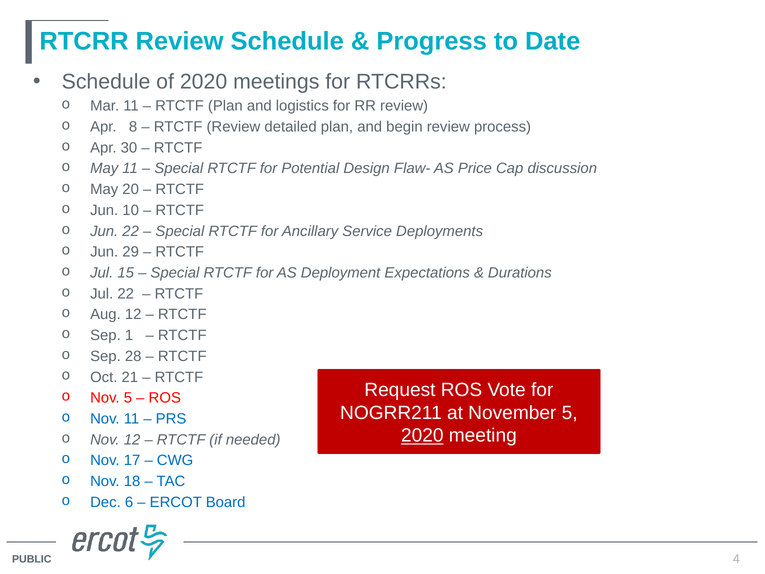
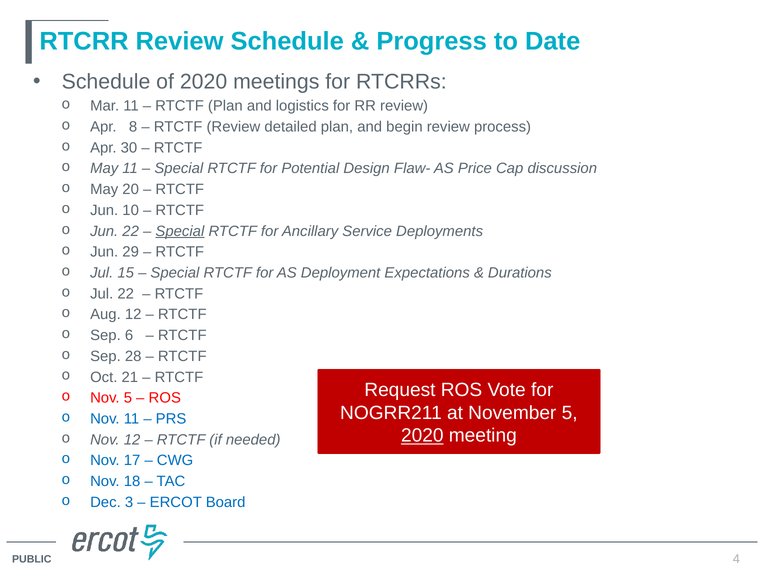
Special underline: none -> present (180, 231)
1: 1 -> 6 (129, 335)
6: 6 -> 3 (129, 502)
